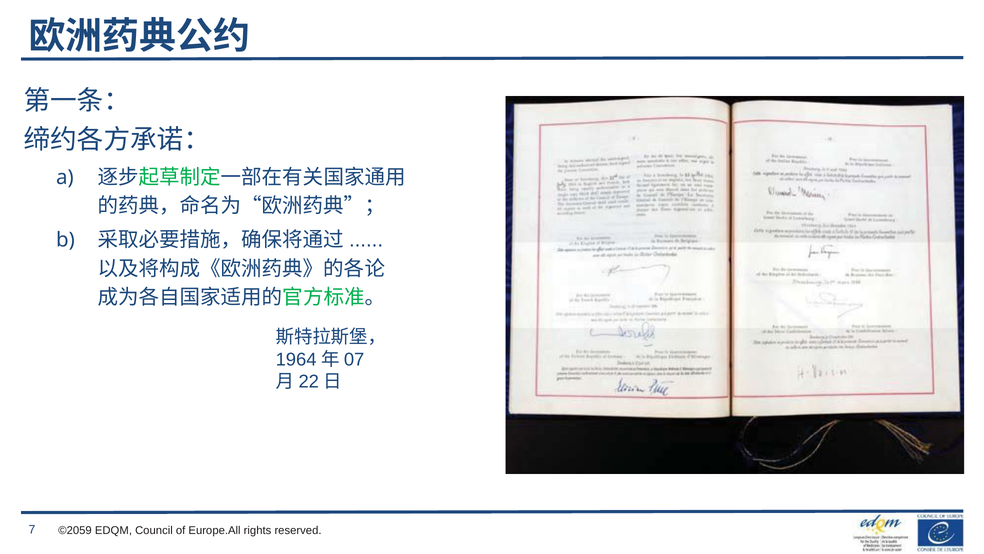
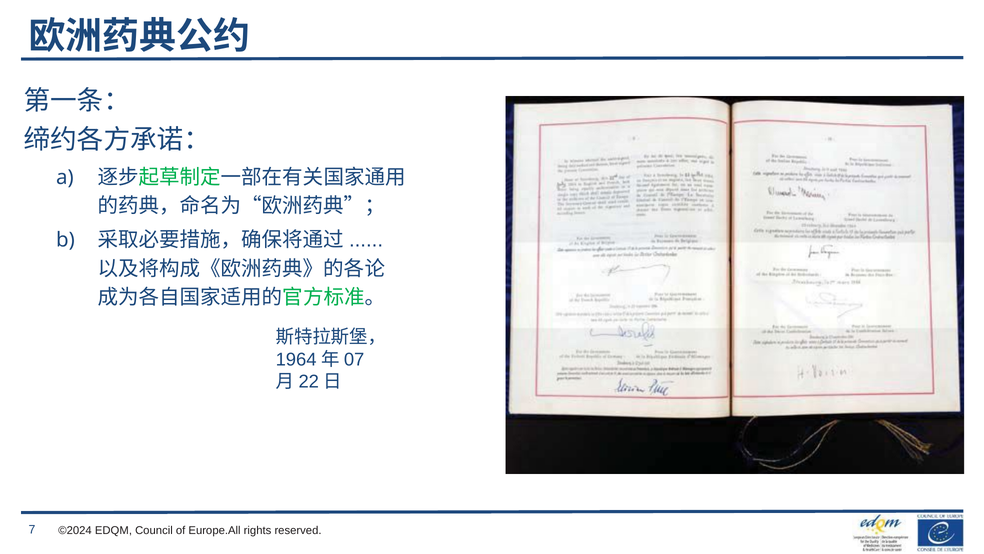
©2059: ©2059 -> ©2024 (75, 530)
